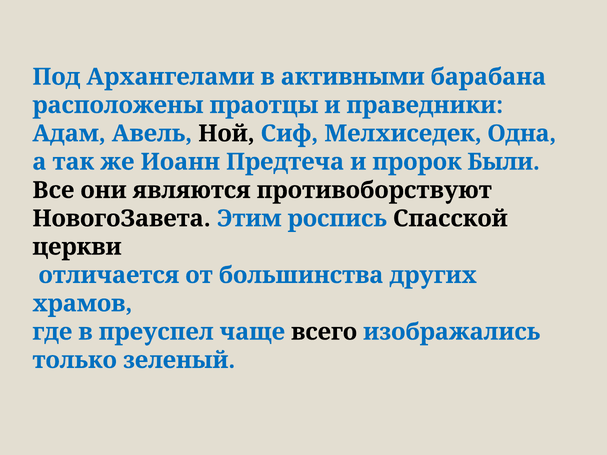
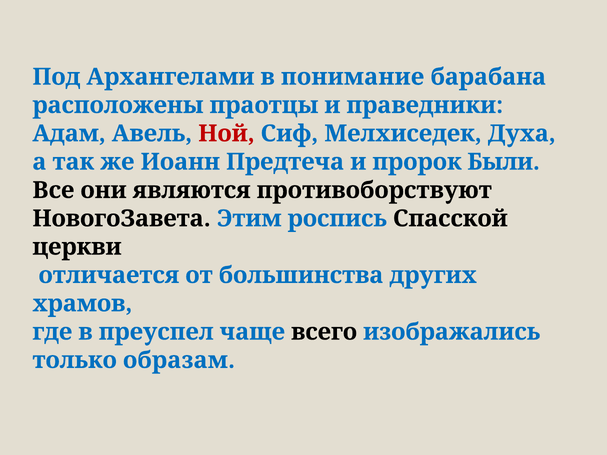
активными: активными -> понимание (353, 77)
Ной colour: black -> red (226, 134)
Одна: Одна -> Духа (522, 134)
зеленый: зеленый -> образам (179, 360)
